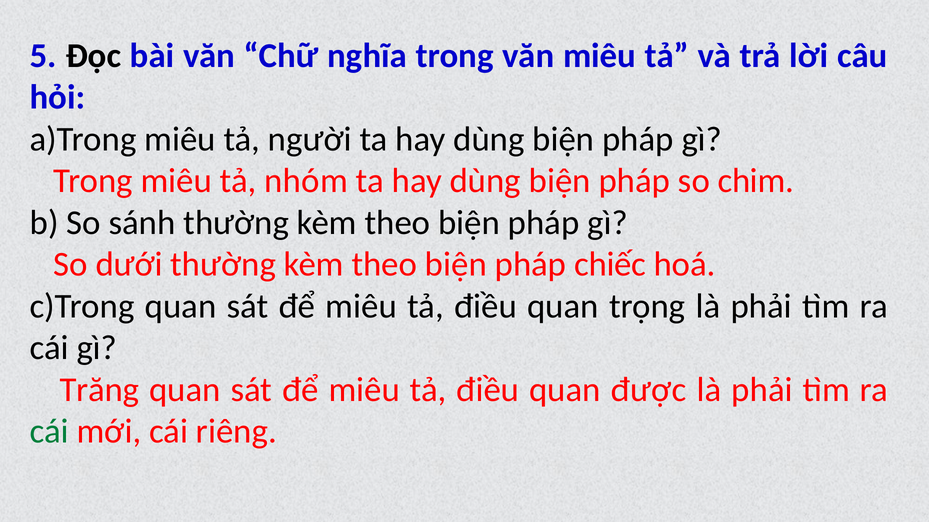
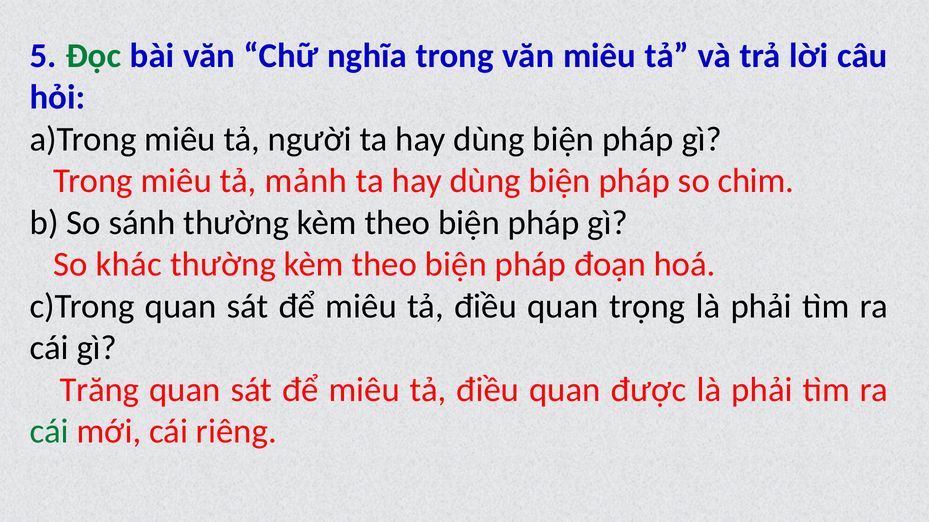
Đọc colour: black -> green (93, 56)
nhóm: nhóm -> mảnh (306, 181)
dưới: dưới -> khác (129, 265)
chiếc: chiếc -> đoạn (610, 265)
